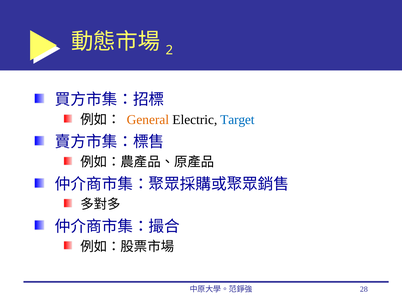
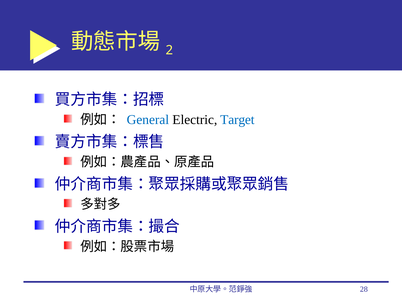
General colour: orange -> blue (148, 120)
